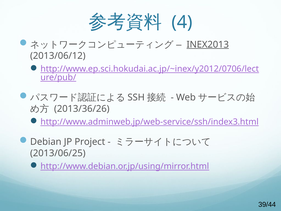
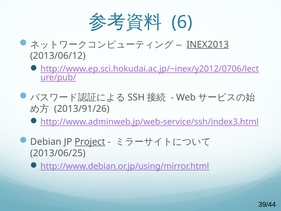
4: 4 -> 6 (182, 22)
2013/36/26: 2013/36/26 -> 2013/91/26 (82, 109)
Project underline: none -> present (90, 142)
